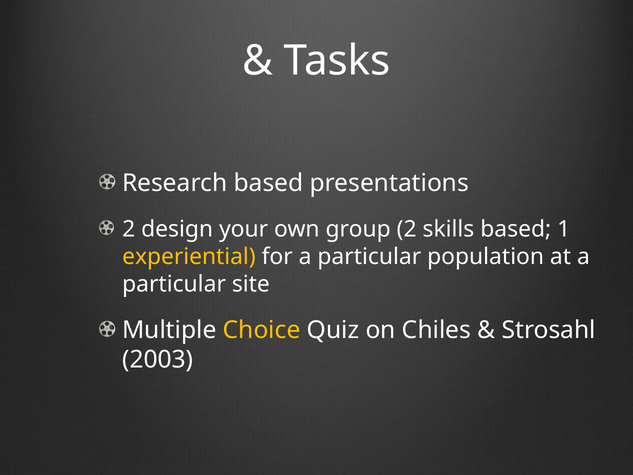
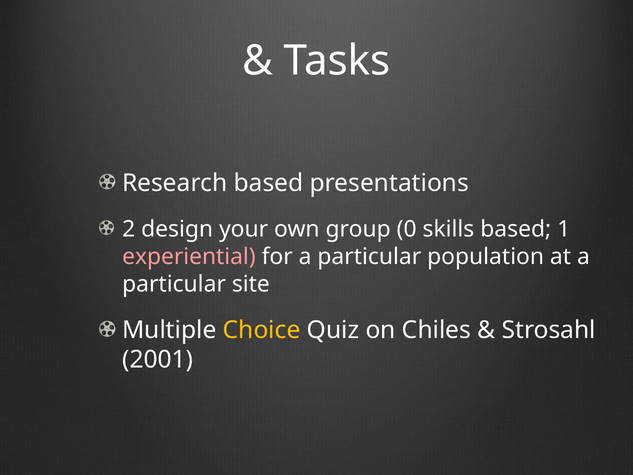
group 2: 2 -> 0 (407, 229)
experiential colour: yellow -> pink (189, 256)
2003: 2003 -> 2001 (158, 360)
